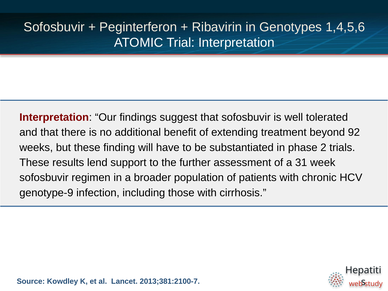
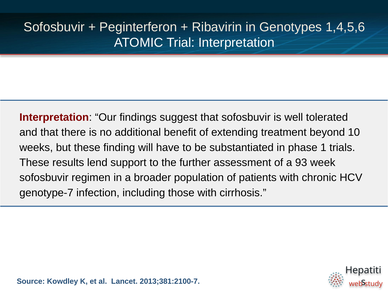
92: 92 -> 10 (354, 132)
2: 2 -> 1 (323, 147)
31: 31 -> 93 (301, 163)
genotype-9: genotype-9 -> genotype-7 (46, 193)
